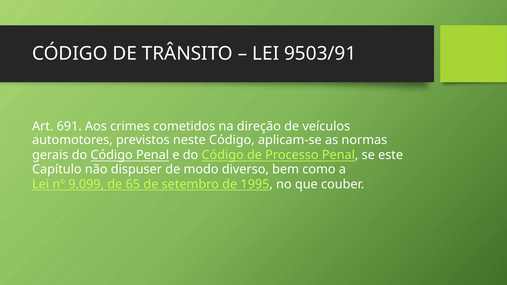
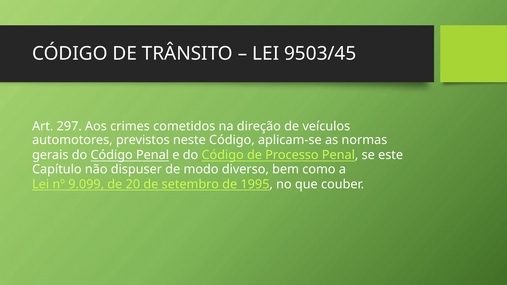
9503/91: 9503/91 -> 9503/45 (320, 54)
691: 691 -> 297 (69, 126)
65: 65 -> 20 (133, 185)
